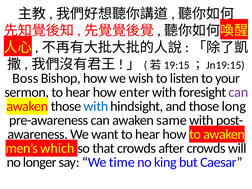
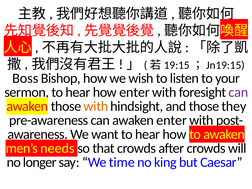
with colour: blue -> orange (96, 106)
long: long -> they (234, 106)
awaken same: same -> enter (172, 120)
which: which -> needs (57, 148)
